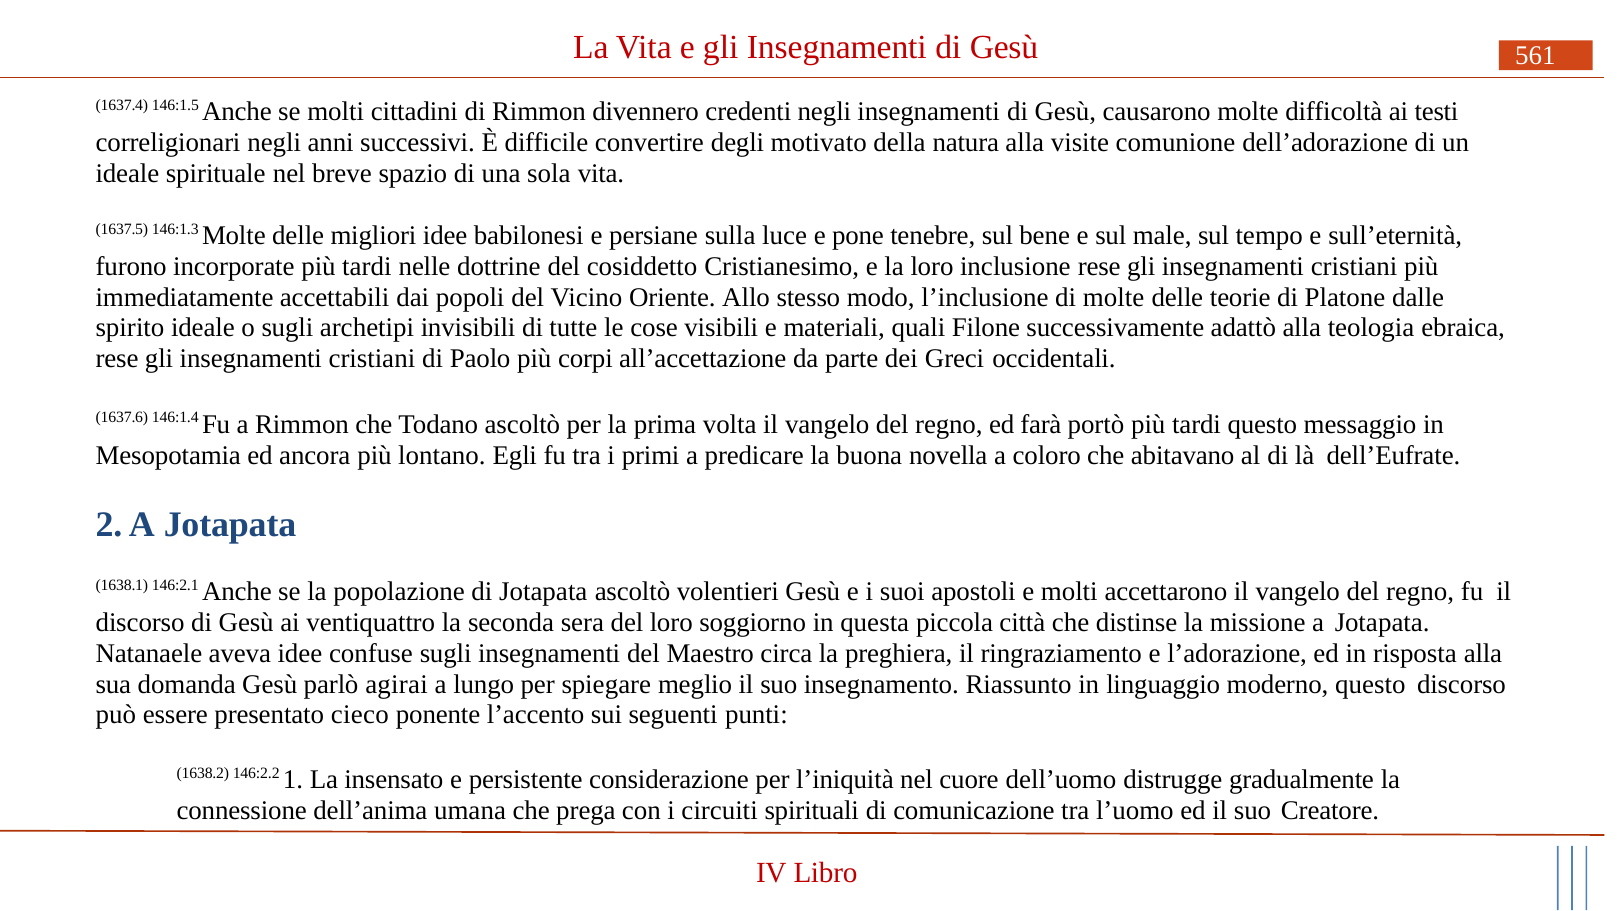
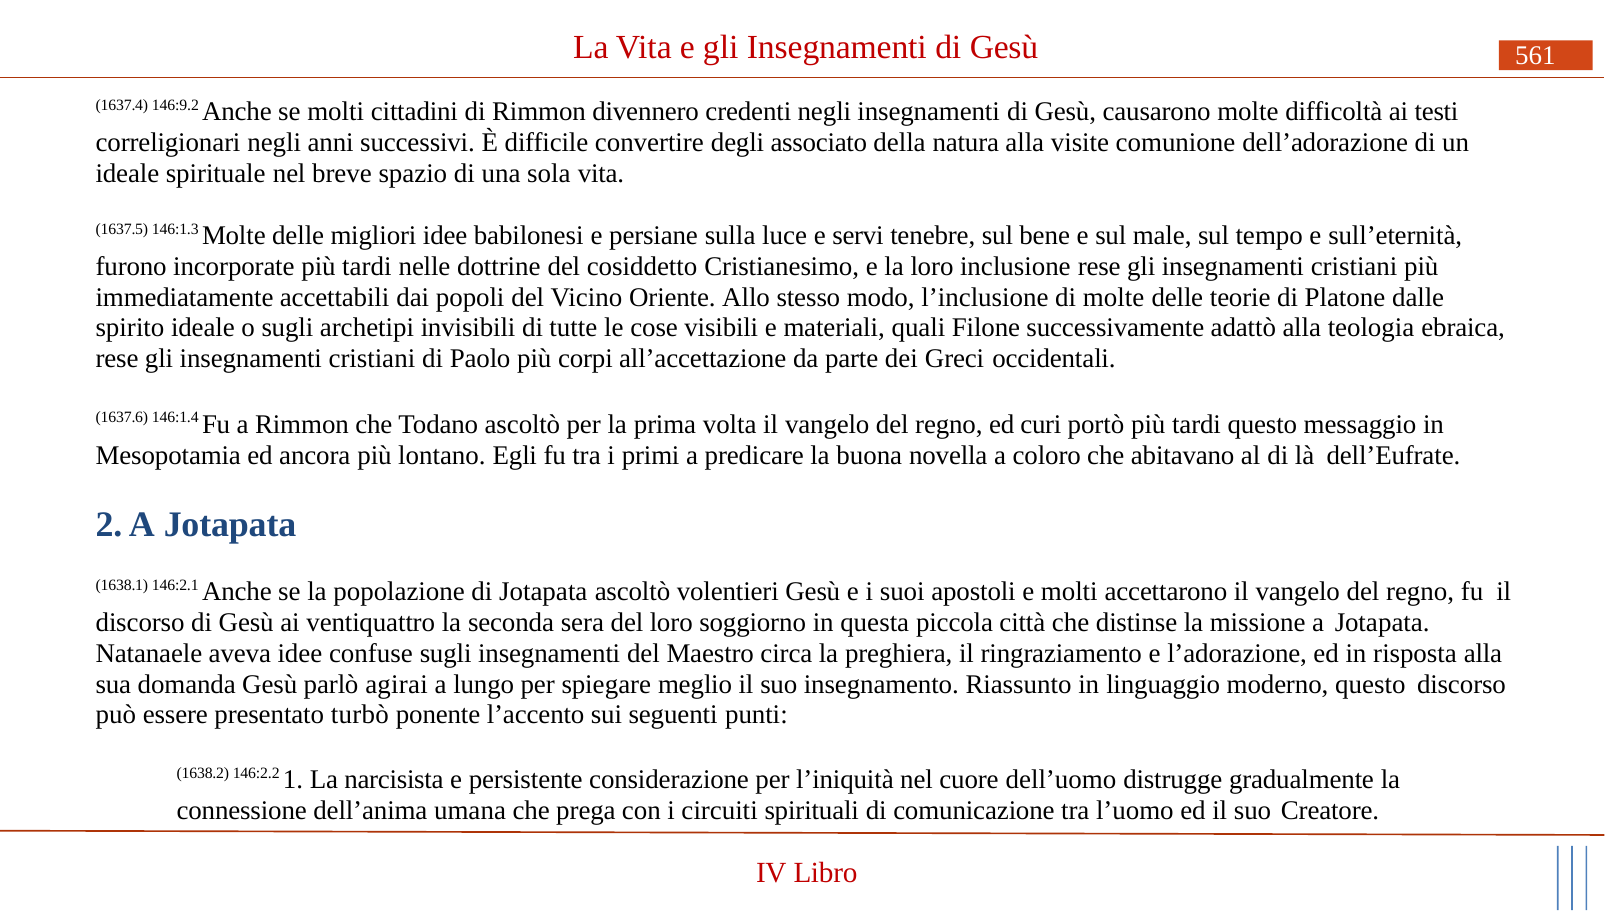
146:1.5: 146:1.5 -> 146:9.2 (175, 105)
motivato: motivato -> associato (819, 143)
pone: pone -> servi (858, 236)
farà: farà -> curi (1041, 424)
cieco: cieco -> turbò (360, 715)
insensato: insensato -> narcisista (394, 780)
